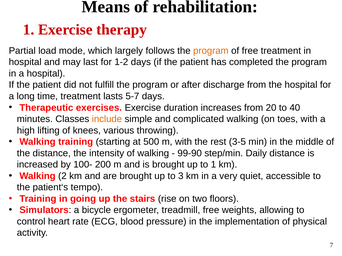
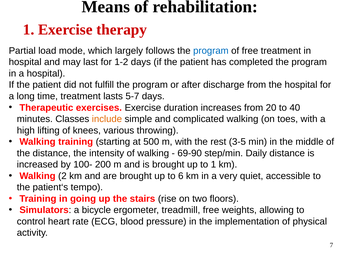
program colour: orange -> blue (211, 51)
99-90: 99-90 -> 69-90 (190, 153)
3: 3 -> 6 (181, 176)
